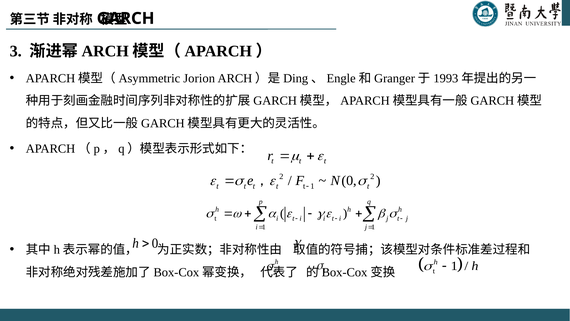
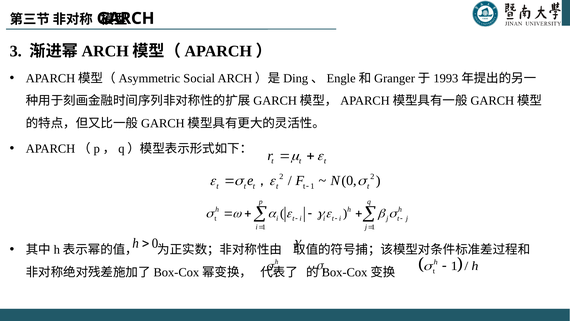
Jorion: Jorion -> Social (199, 78)
